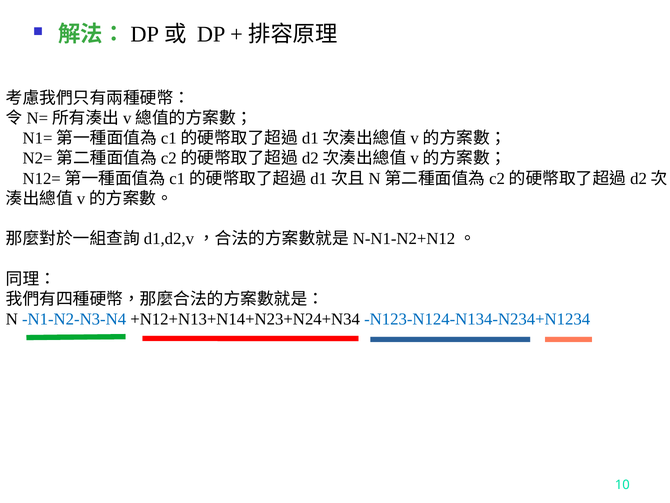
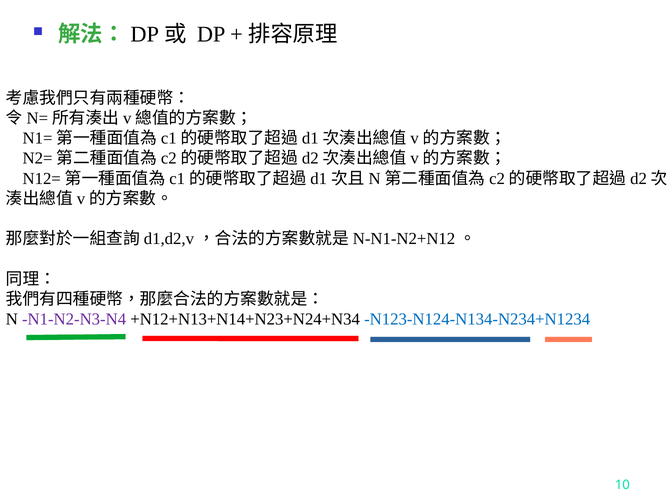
N1-N2-N3-N4 colour: blue -> purple (74, 319)
